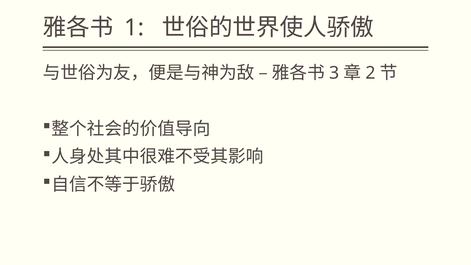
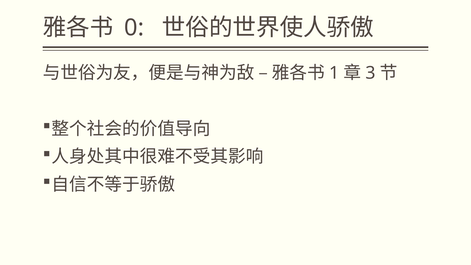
1: 1 -> 0 (134, 28)
3: 3 -> 1 (334, 73)
2: 2 -> 3 (370, 73)
